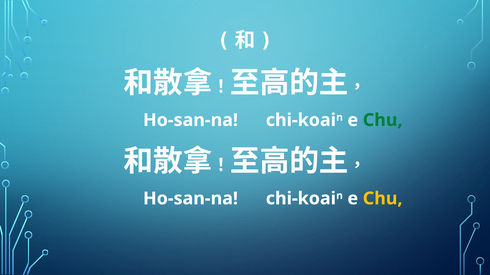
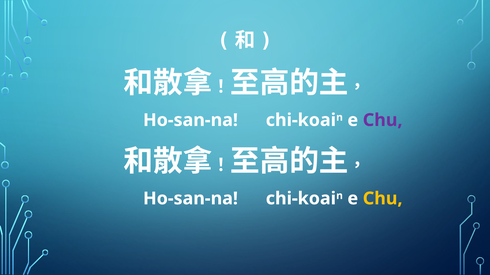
Chu colour: green -> purple (383, 120)
